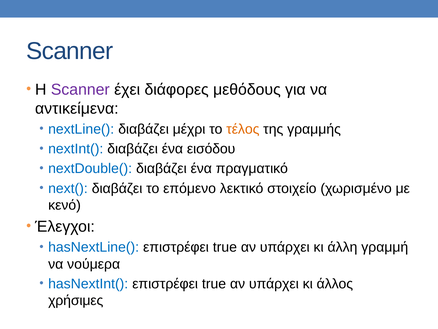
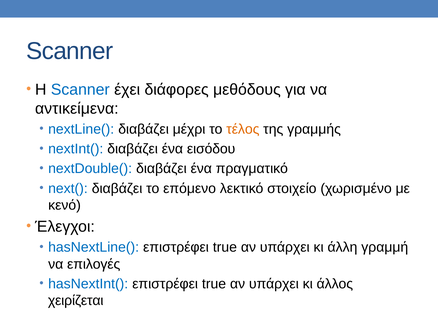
Scanner colour: purple -> blue (80, 89)
νούμερα: νούμερα -> επιλογές (94, 264)
χρήσιμες: χρήσιμες -> χειρίζεται (76, 300)
